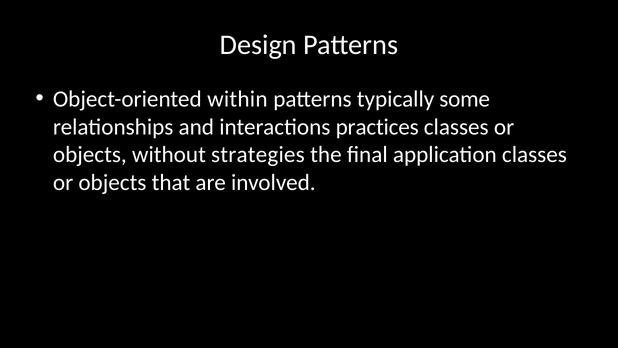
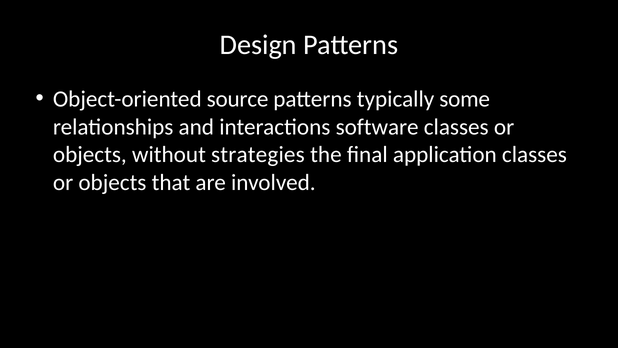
within: within -> source (238, 99)
practices: practices -> software (377, 127)
